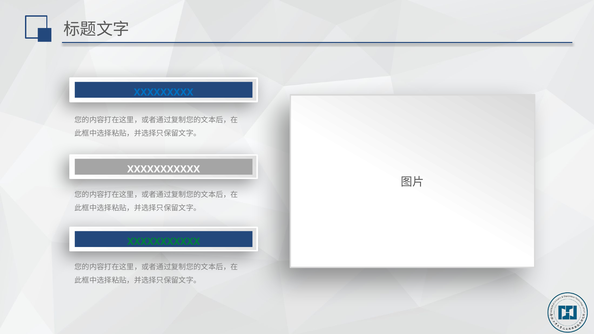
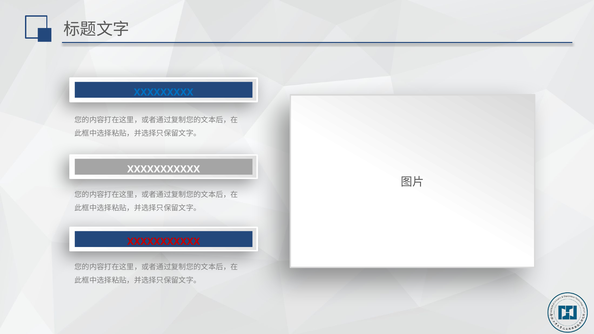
XXXXXXXXXXX colour: green -> red (164, 242)
